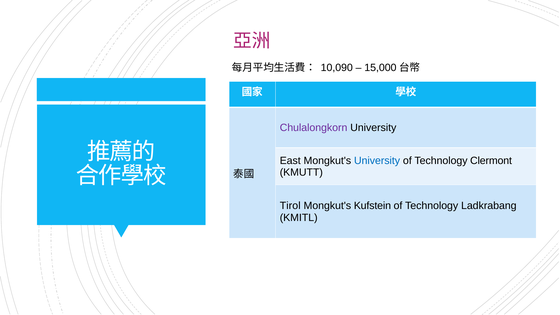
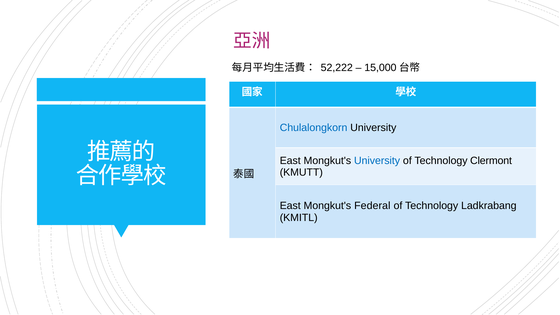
10,090: 10,090 -> 52,222 (337, 68)
Chulalongkorn colour: purple -> blue (314, 128)
Tirol: Tirol -> East (290, 206)
Kufstein: Kufstein -> Federal (372, 206)
